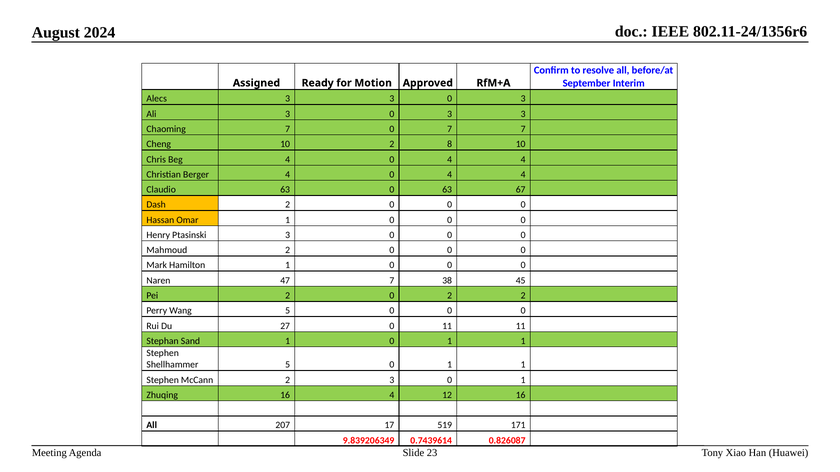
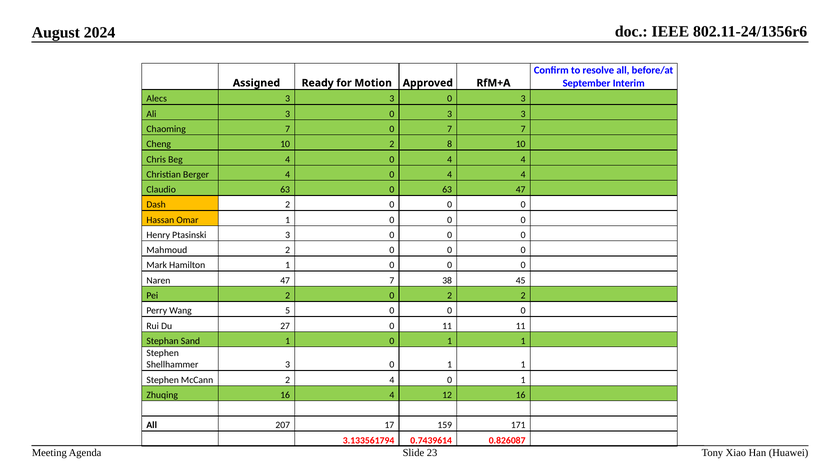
63 67: 67 -> 47 (521, 190)
Shellhammer 5: 5 -> 3 (288, 365)
2 3: 3 -> 4 (392, 380)
519: 519 -> 159 (445, 426)
9.839206349: 9.839206349 -> 3.133561794 (369, 441)
